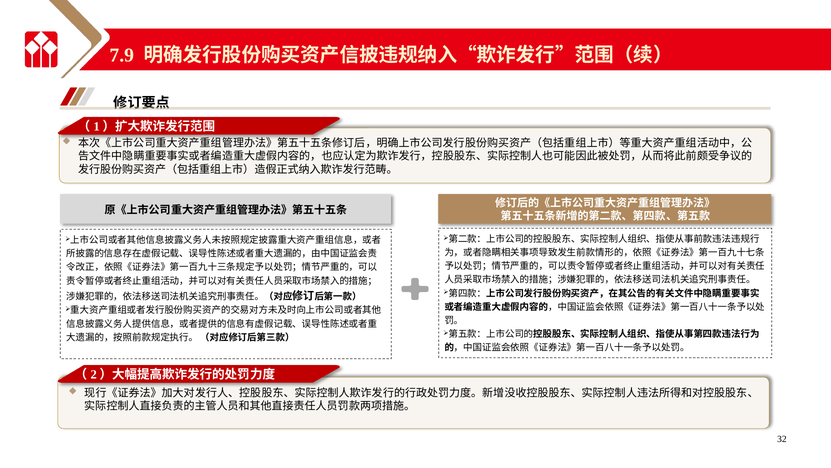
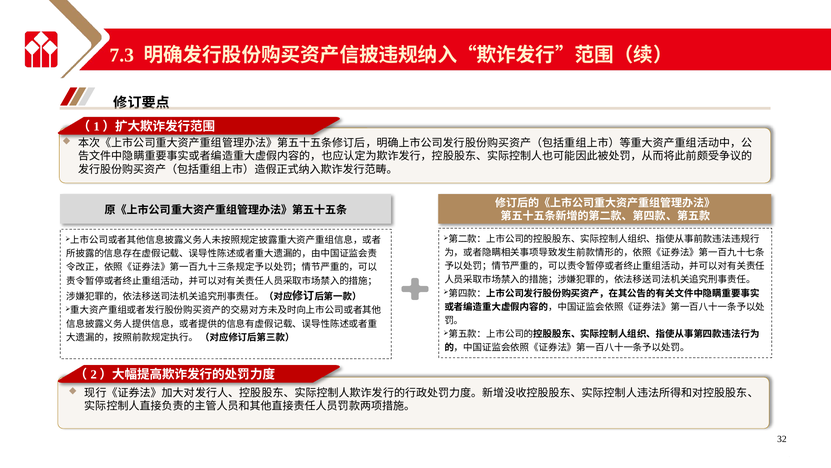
7.9: 7.9 -> 7.3 (122, 55)
